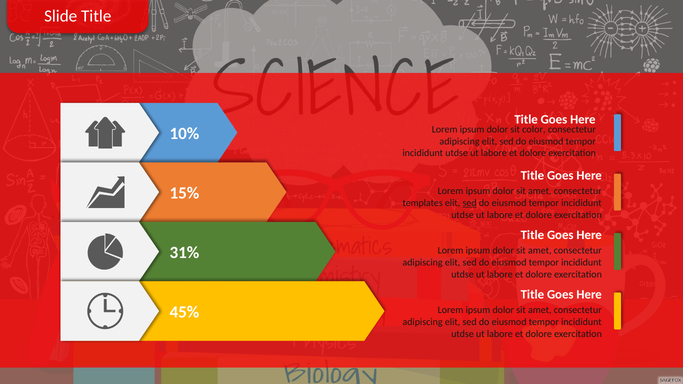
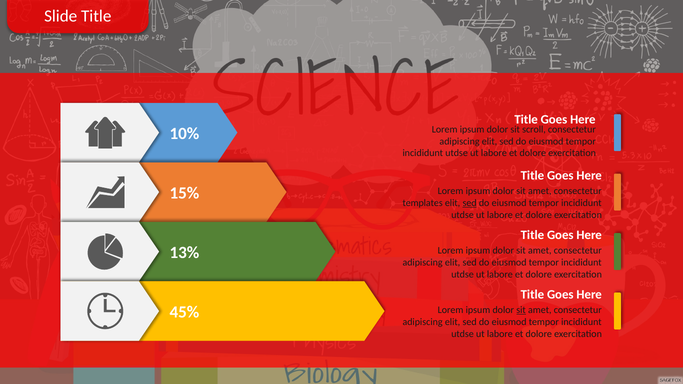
color: color -> scroll (534, 129)
31%: 31% -> 13% (184, 253)
sit underline: none -> present (521, 310)
